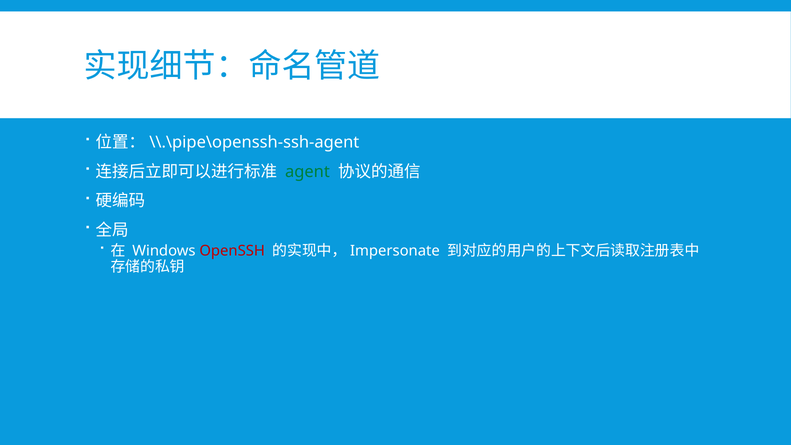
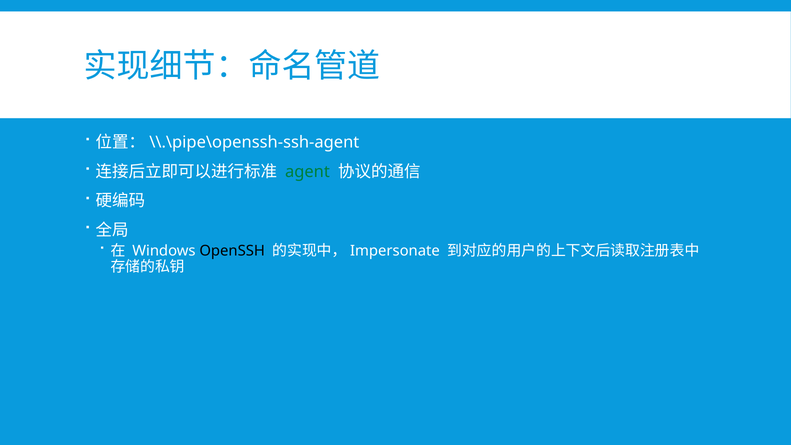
OpenSSH colour: red -> black (232, 251)
